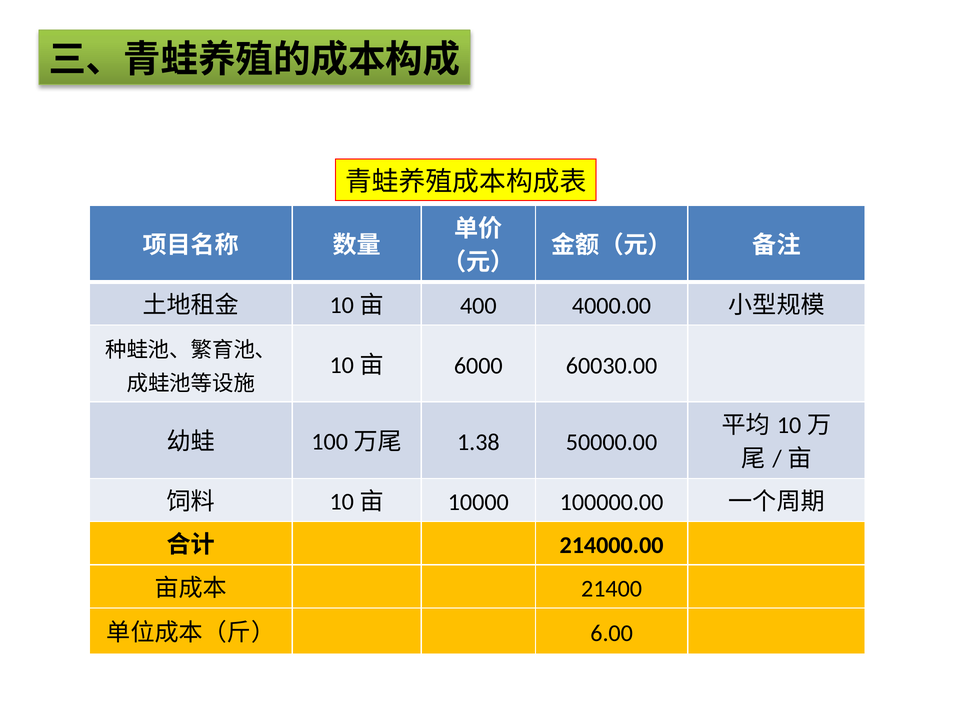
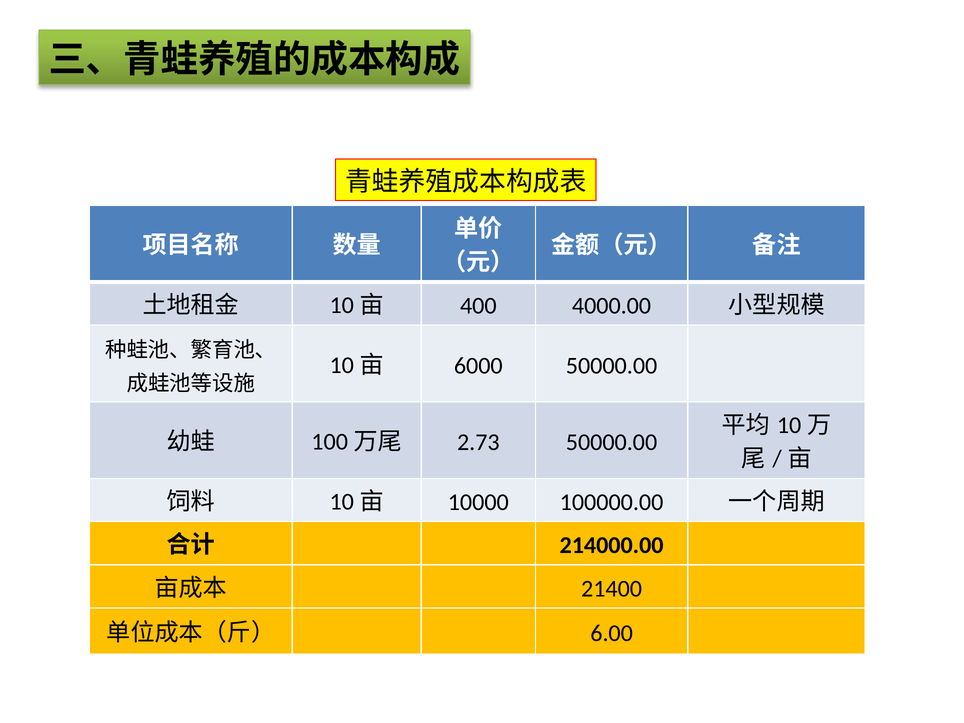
6000 60030.00: 60030.00 -> 50000.00 (612, 366)
1.38: 1.38 -> 2.73 (478, 442)
